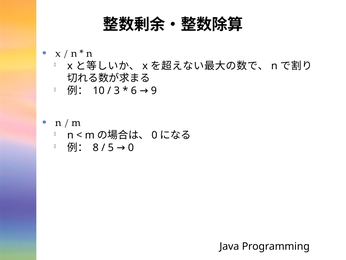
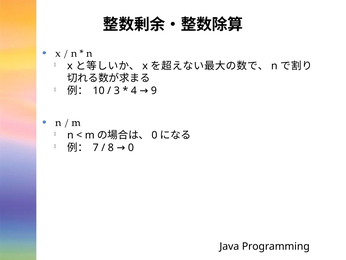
6: 6 -> 4 (134, 91)
8: 8 -> 7 (96, 147)
5: 5 -> 8 (111, 147)
